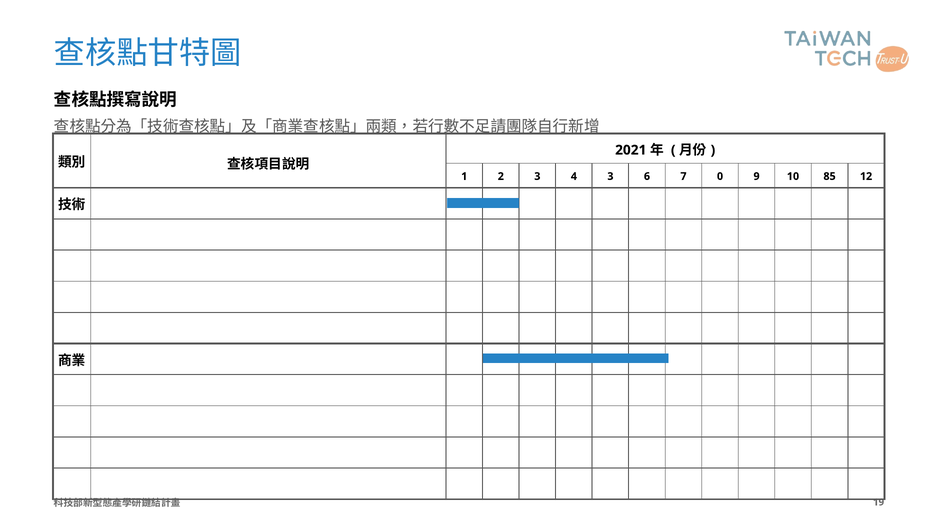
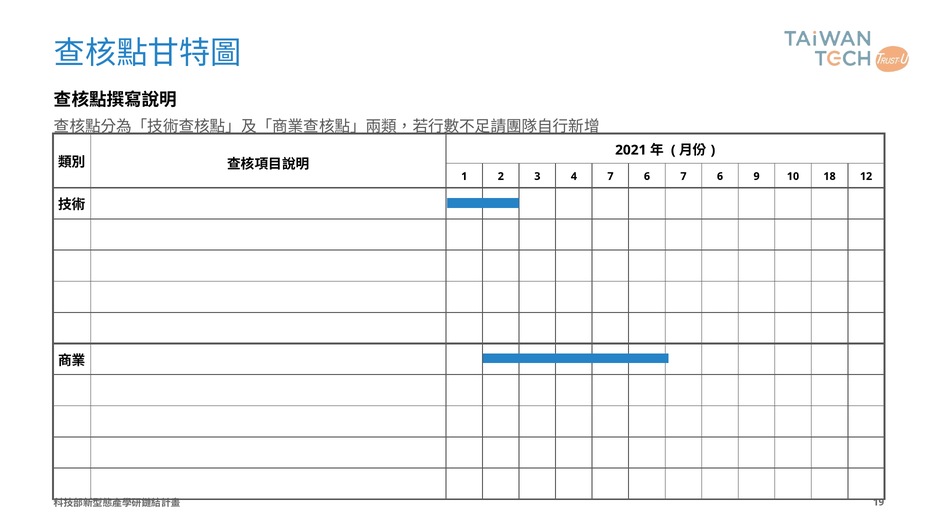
4 3: 3 -> 7 (610, 176)
6 7 0: 0 -> 6 (720, 176)
85: 85 -> 18 (830, 176)
